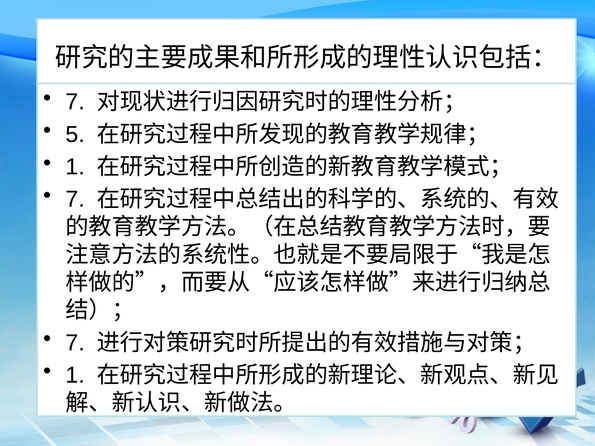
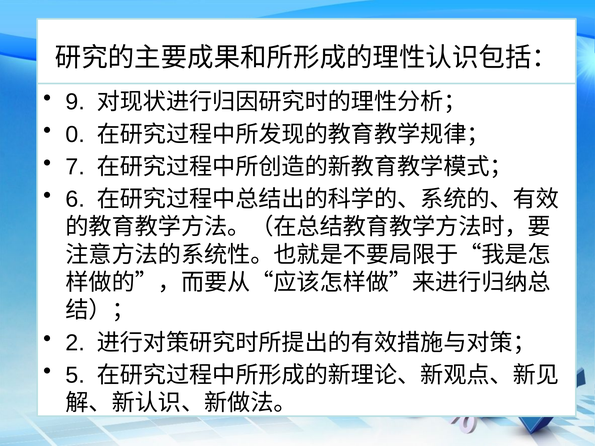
7: 7 -> 9 (75, 102)
5: 5 -> 0 (75, 135)
1: 1 -> 7 (75, 167)
7: 7 -> 6 (75, 199)
7: 7 -> 2 (75, 343)
1: 1 -> 5 (75, 375)
